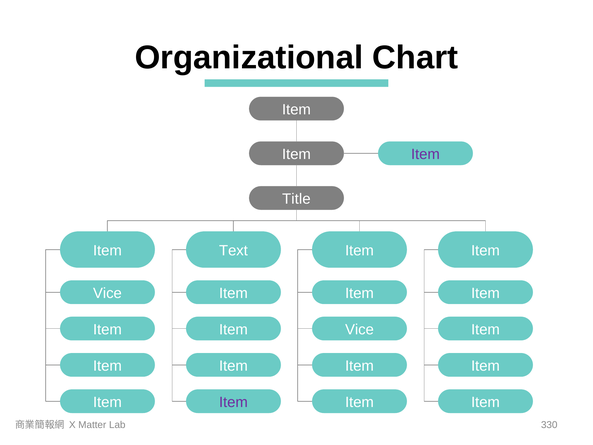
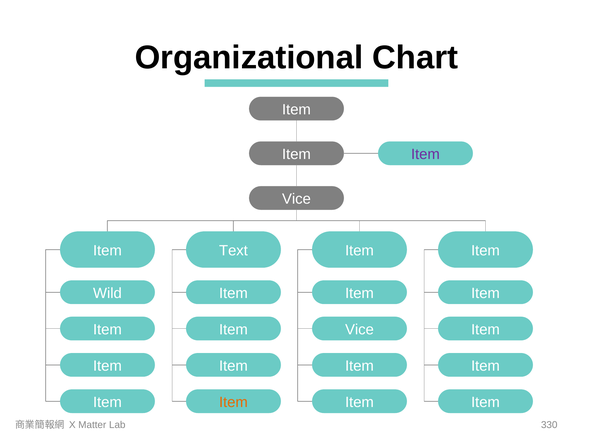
Title: Title -> Vice (296, 199)
Vice: Vice -> Wild (107, 293)
Item colour: purple -> orange (233, 402)
